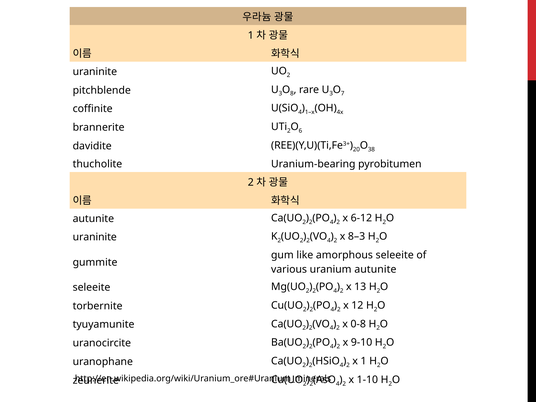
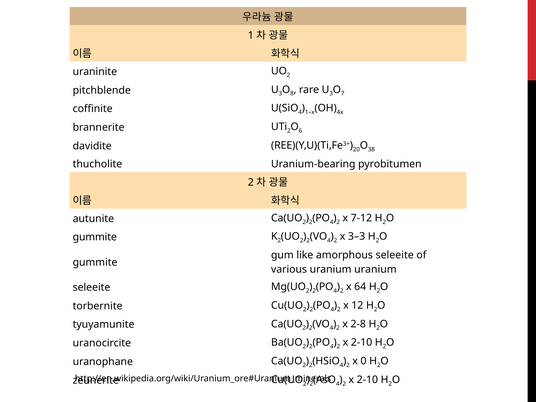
6-12: 6-12 -> 7-12 (361, 218)
uraninite: uraninite -> gummite (95, 237)
8–3: 8–3 -> 3–3 (357, 237)
uranium autunite: autunite -> uranium (375, 269)
13: 13 -> 64 (360, 287)
0-8: 0-8 -> 2-8 (358, 324)
9-10: 9-10 -> 2-10 (362, 343)
x 1: 1 -> 0 (364, 361)
1-10: 1-10 -> 2-10 (367, 380)
